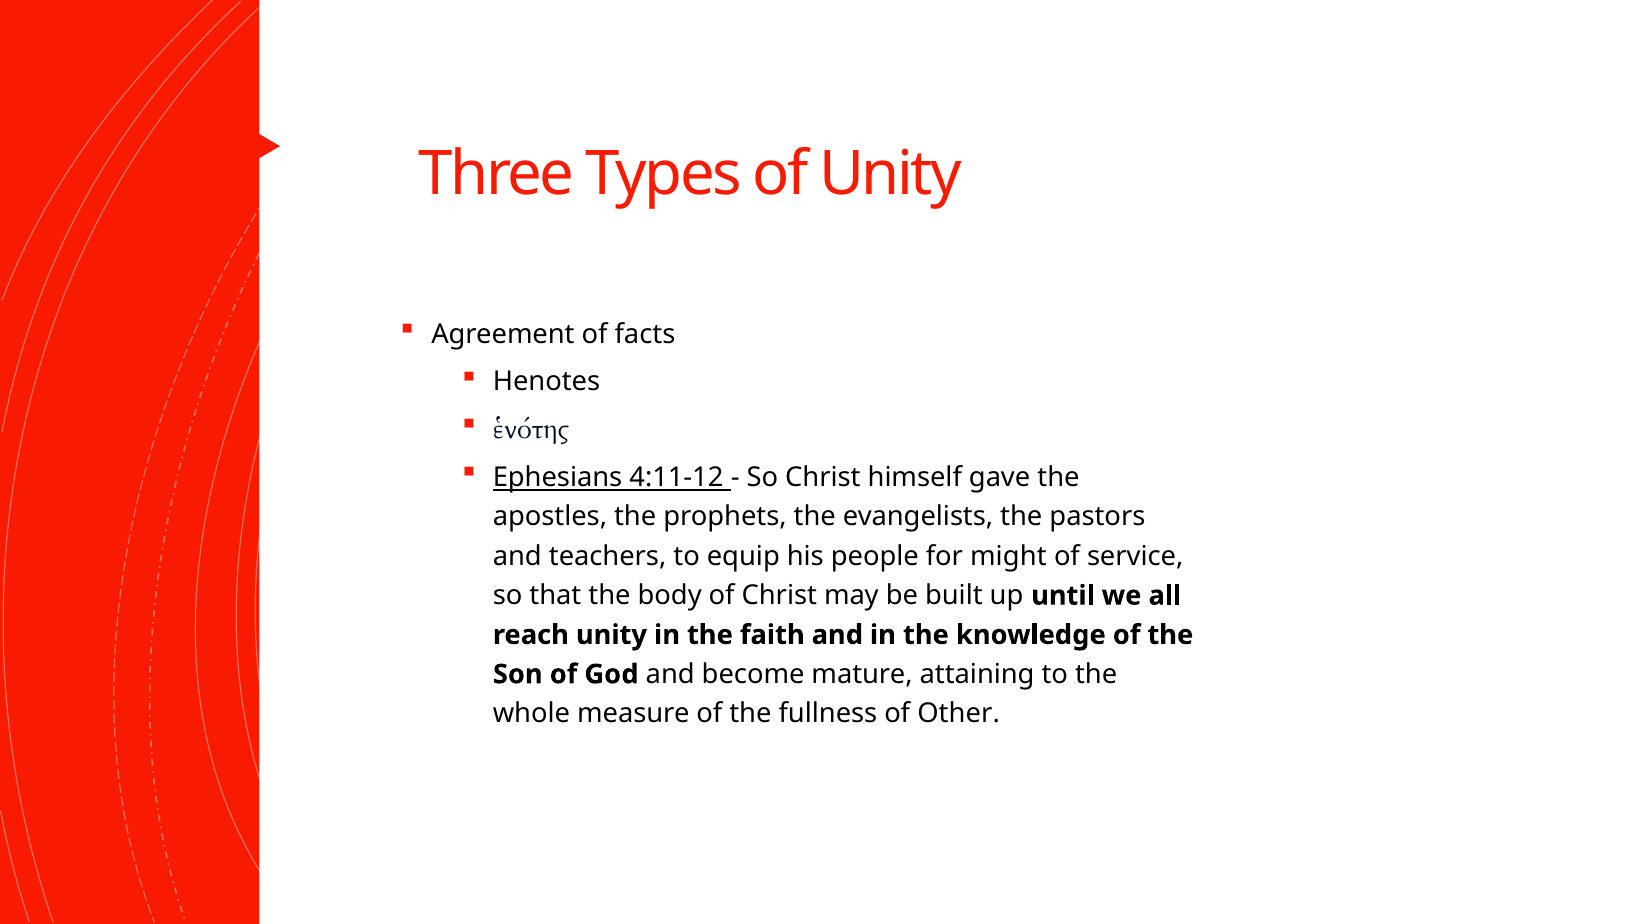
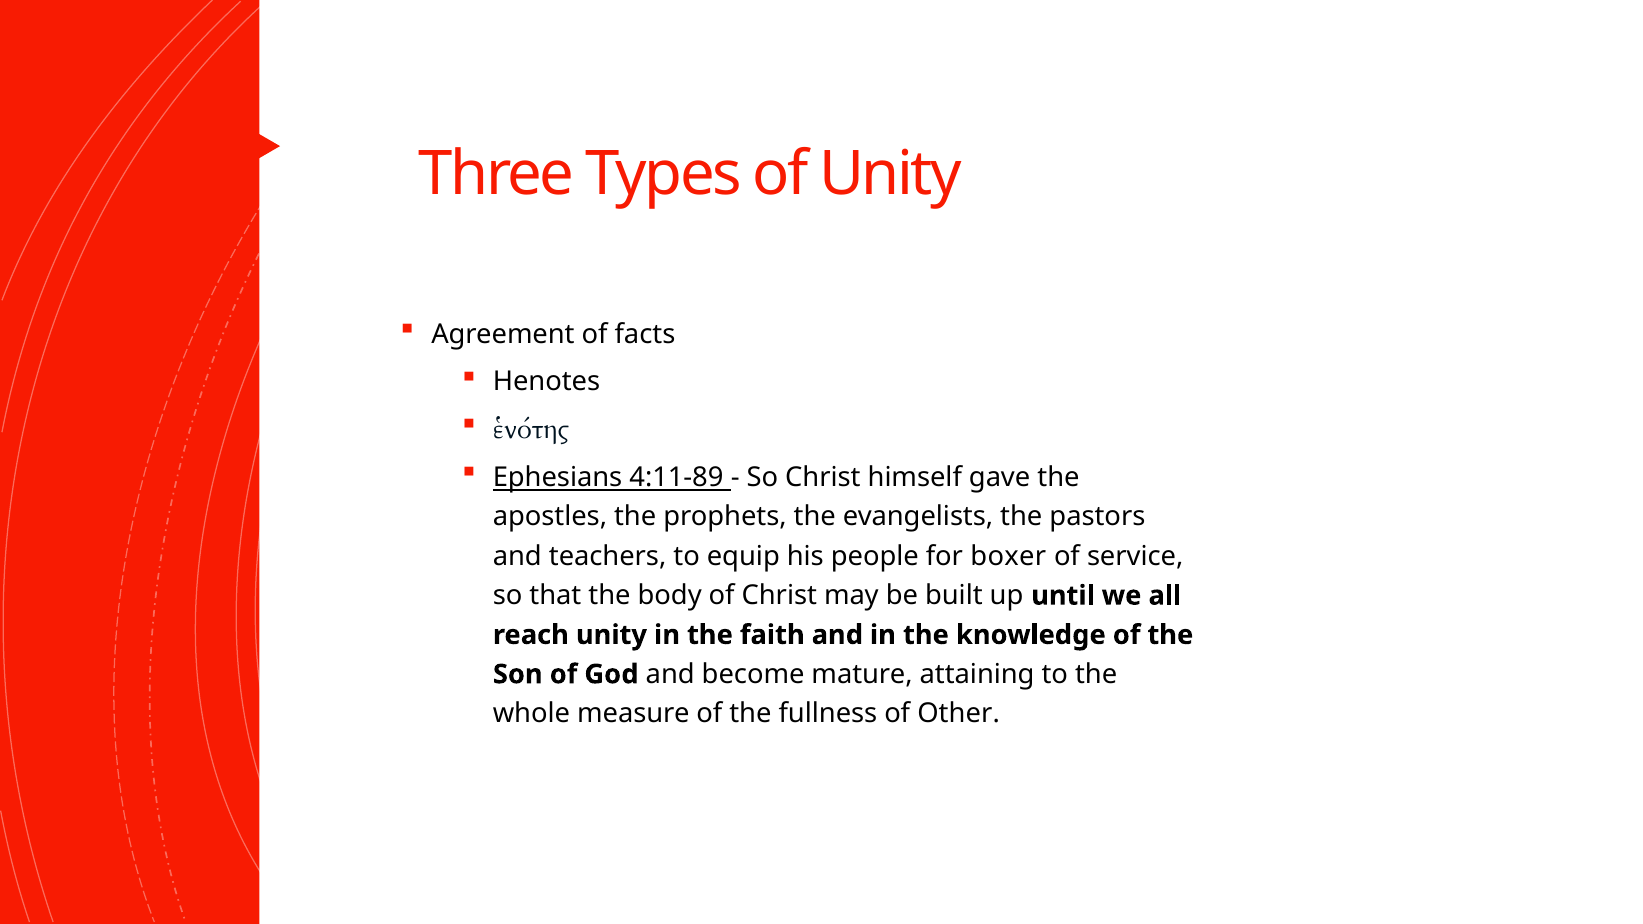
4:11-12: 4:11-12 -> 4:11-89 (676, 478)
might: might -> boxer (1008, 556)
